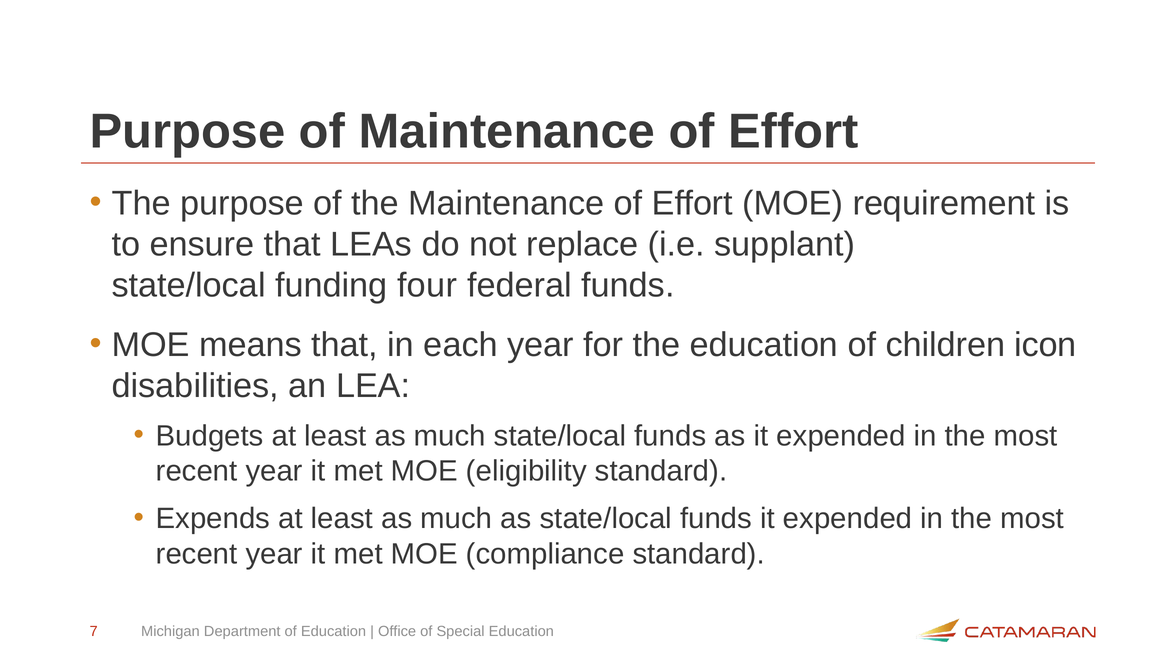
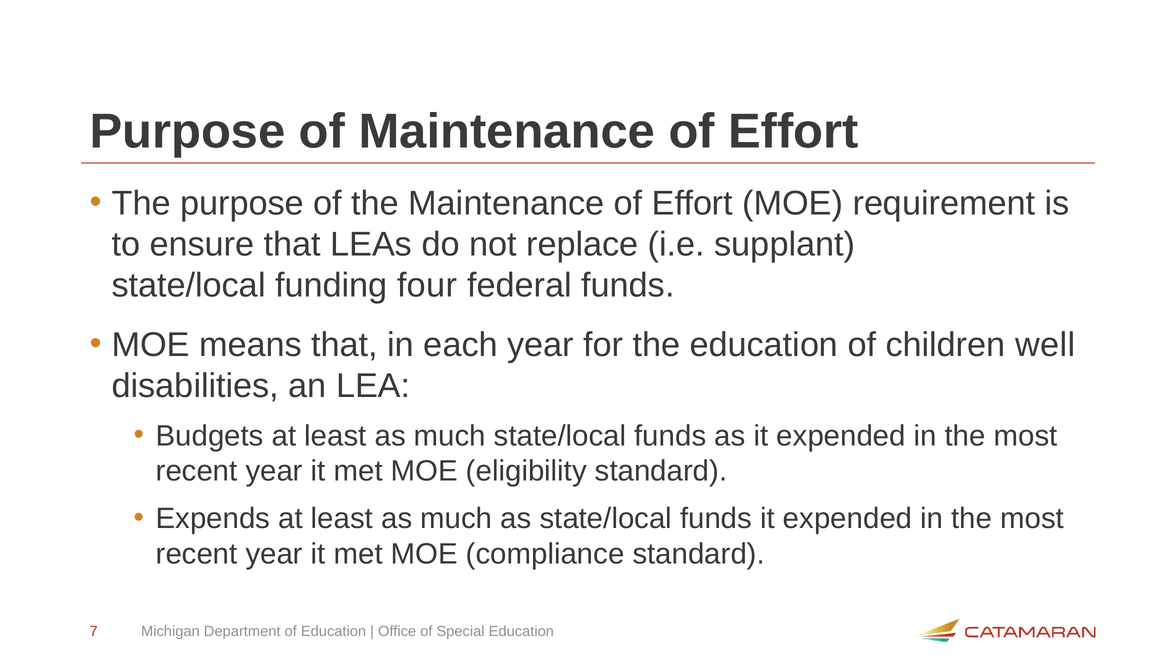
icon: icon -> well (1045, 345)
